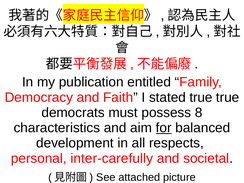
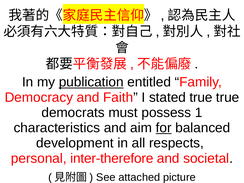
publication underline: none -> present (91, 82)
8: 8 -> 1 (199, 113)
inter-carefully: inter-carefully -> inter-therefore (112, 158)
